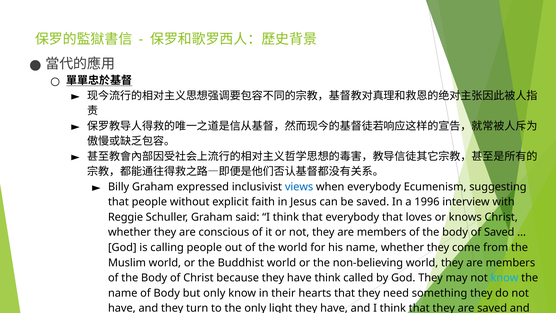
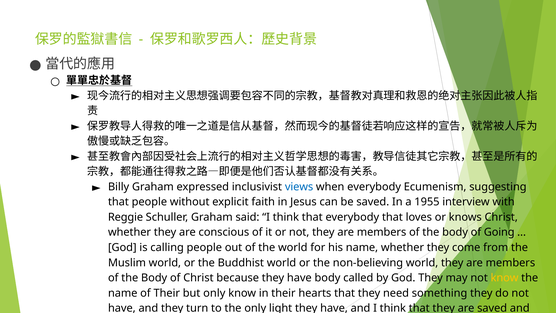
1996: 1996 -> 1955 (427, 202)
of Saved: Saved -> Going (499, 232)
have think: think -> body (327, 278)
know colour: light blue -> yellow (505, 278)
of Body: Body -> Their (167, 293)
